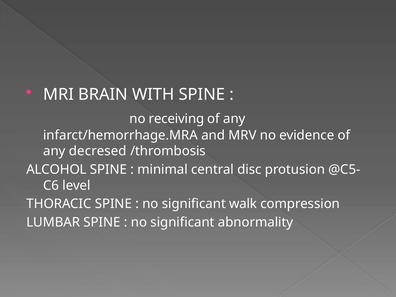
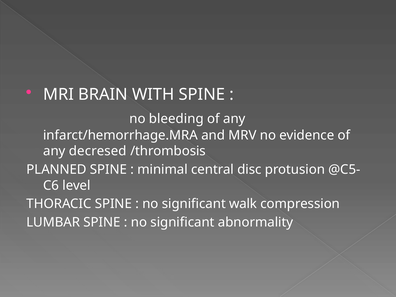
receiving: receiving -> bleeding (176, 119)
ALCOHOL: ALCOHOL -> PLANNED (56, 170)
